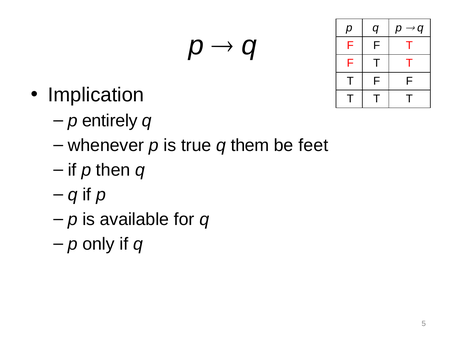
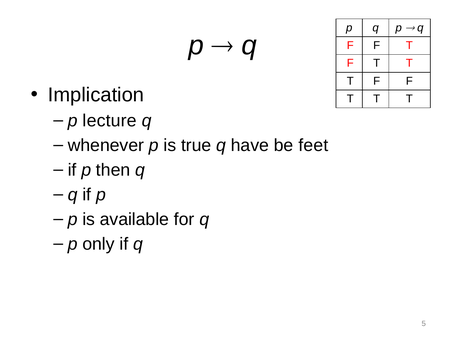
entirely: entirely -> lecture (110, 121)
them: them -> have (250, 146)
